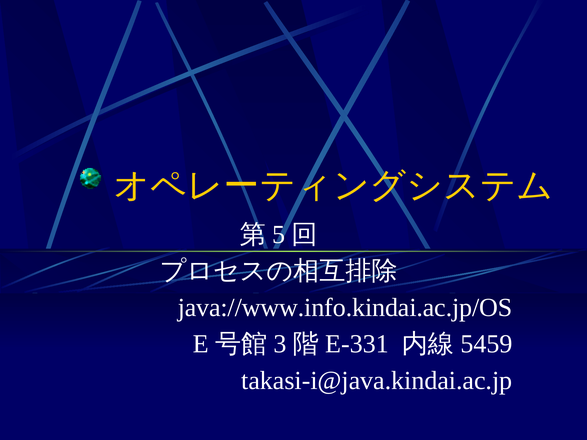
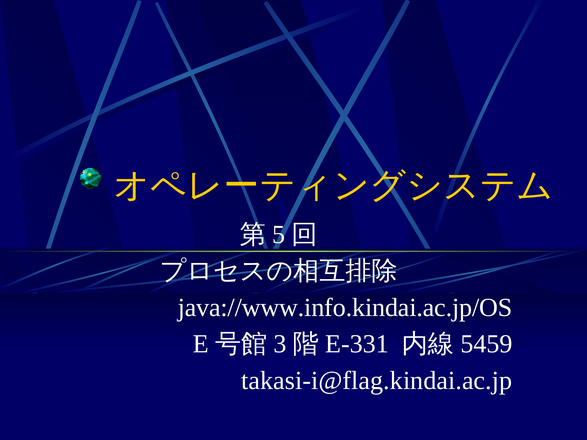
takasi-i@java.kindai.ac.jp: takasi-i@java.kindai.ac.jp -> takasi-i@flag.kindai.ac.jp (377, 381)
